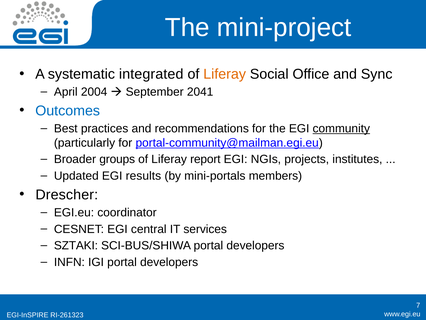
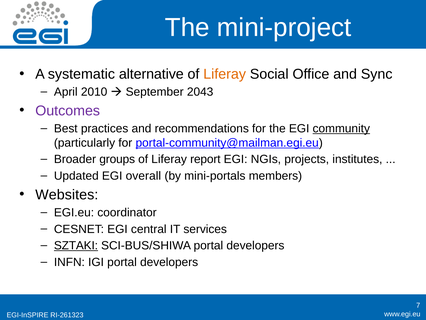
integrated: integrated -> alternative (151, 74)
2004: 2004 -> 2010 (94, 92)
2041: 2041 -> 2043 (200, 92)
Outcomes colour: blue -> purple (68, 111)
results: results -> overall (143, 176)
Drescher: Drescher -> Websites (67, 194)
SZTAKI underline: none -> present (76, 245)
